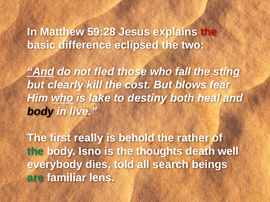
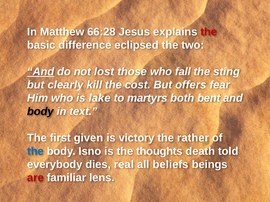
59:28: 59:28 -> 66:28 (102, 32)
fled: fled -> lost (104, 72)
blows: blows -> offers (191, 85)
who underline: present -> none (62, 98)
destiny: destiny -> martyrs (147, 98)
heal: heal -> bent (209, 98)
live: live -> text (83, 112)
really: really -> given (89, 138)
behold: behold -> victory (137, 138)
the colour: green -> blue (35, 152)
well: well -> told (228, 152)
told: told -> real (124, 165)
search: search -> beliefs (171, 165)
are colour: green -> red (35, 178)
